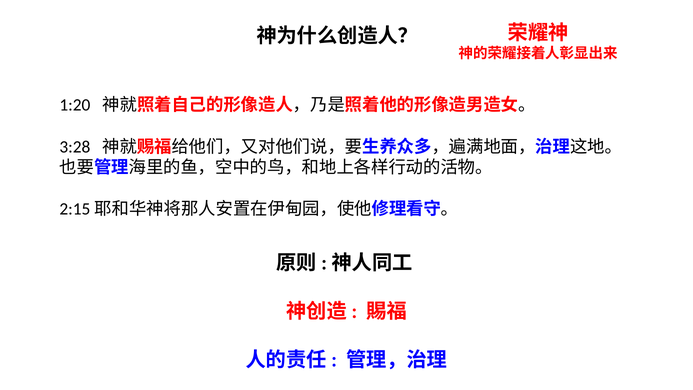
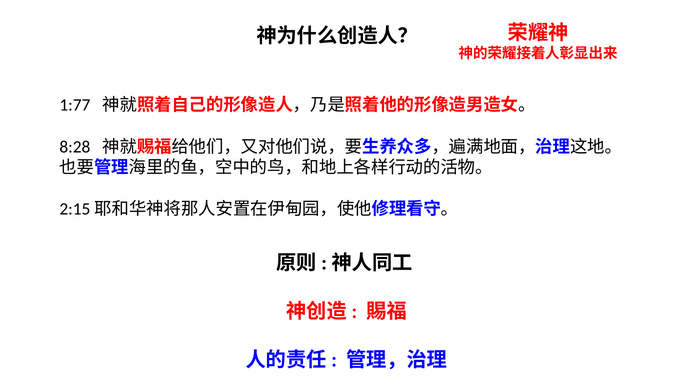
1:20: 1:20 -> 1:77 (75, 105)
3:28: 3:28 -> 8:28 (75, 147)
